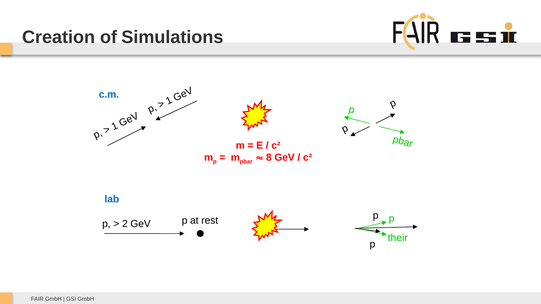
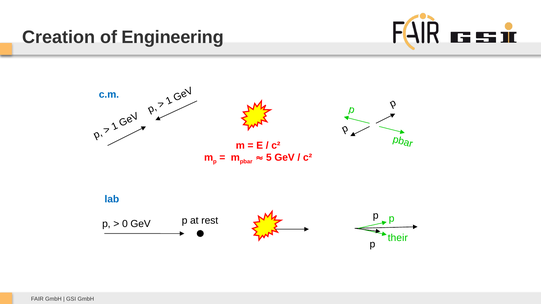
Simulations: Simulations -> Engineering (173, 37)
8: 8 -> 5 (269, 158)
2: 2 -> 0 (125, 224)
